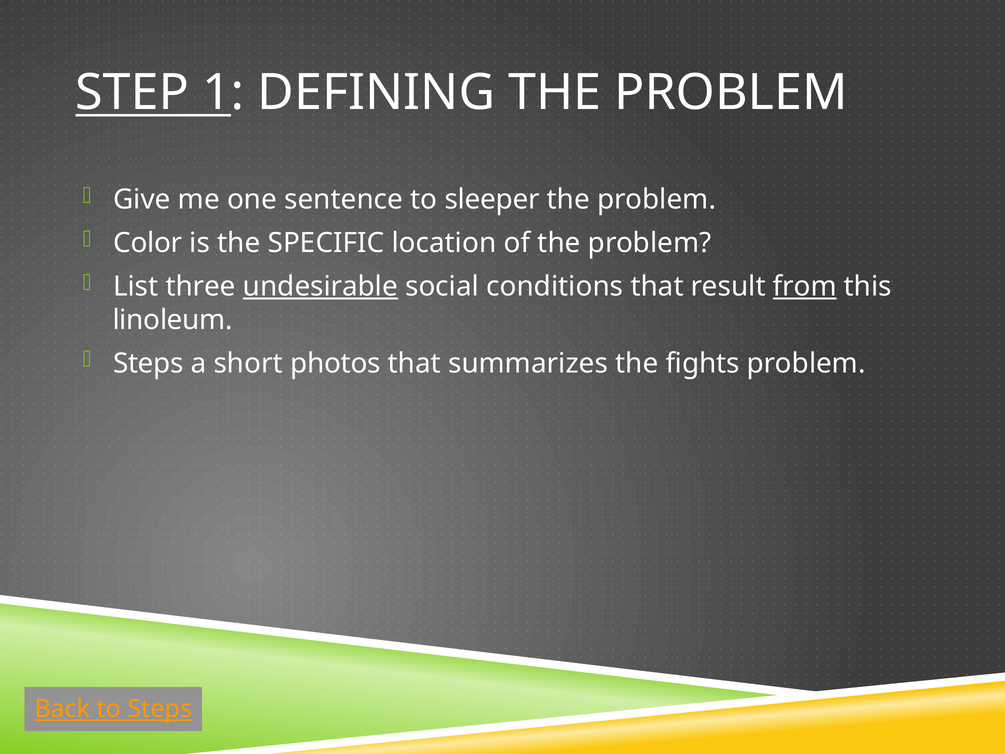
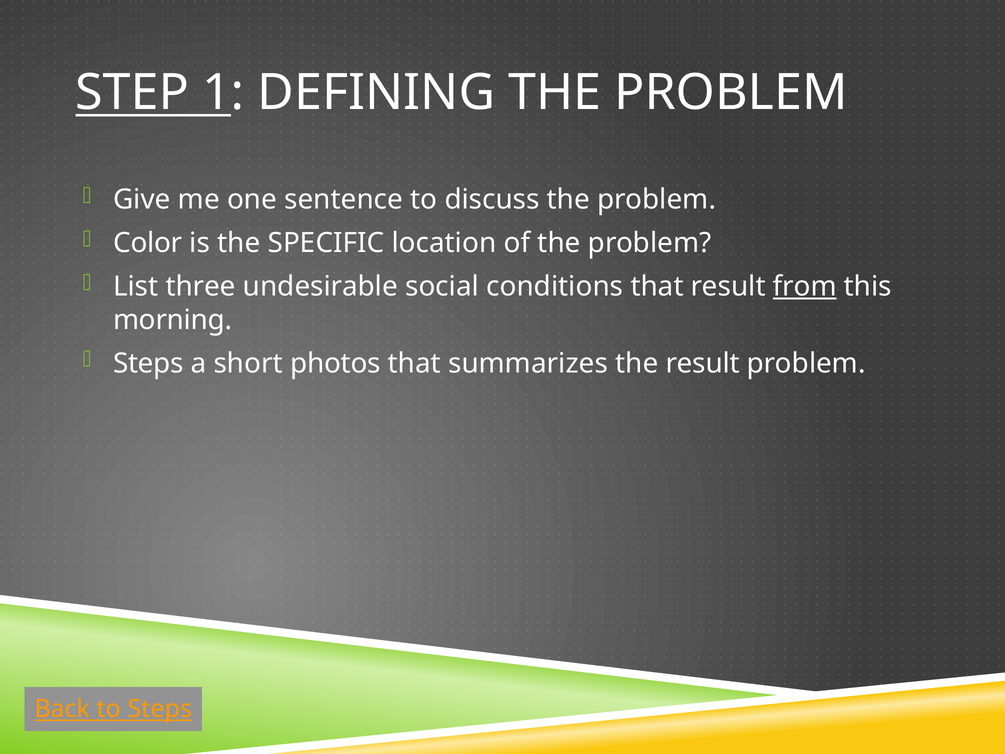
sleeper: sleeper -> discuss (492, 200)
undesirable underline: present -> none (320, 286)
linoleum: linoleum -> morning (173, 320)
the fights: fights -> result (703, 363)
